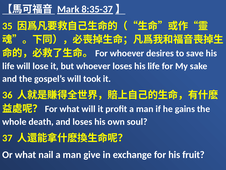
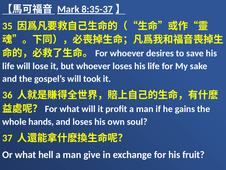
death: death -> hands (41, 121)
nail: nail -> hell (46, 154)
